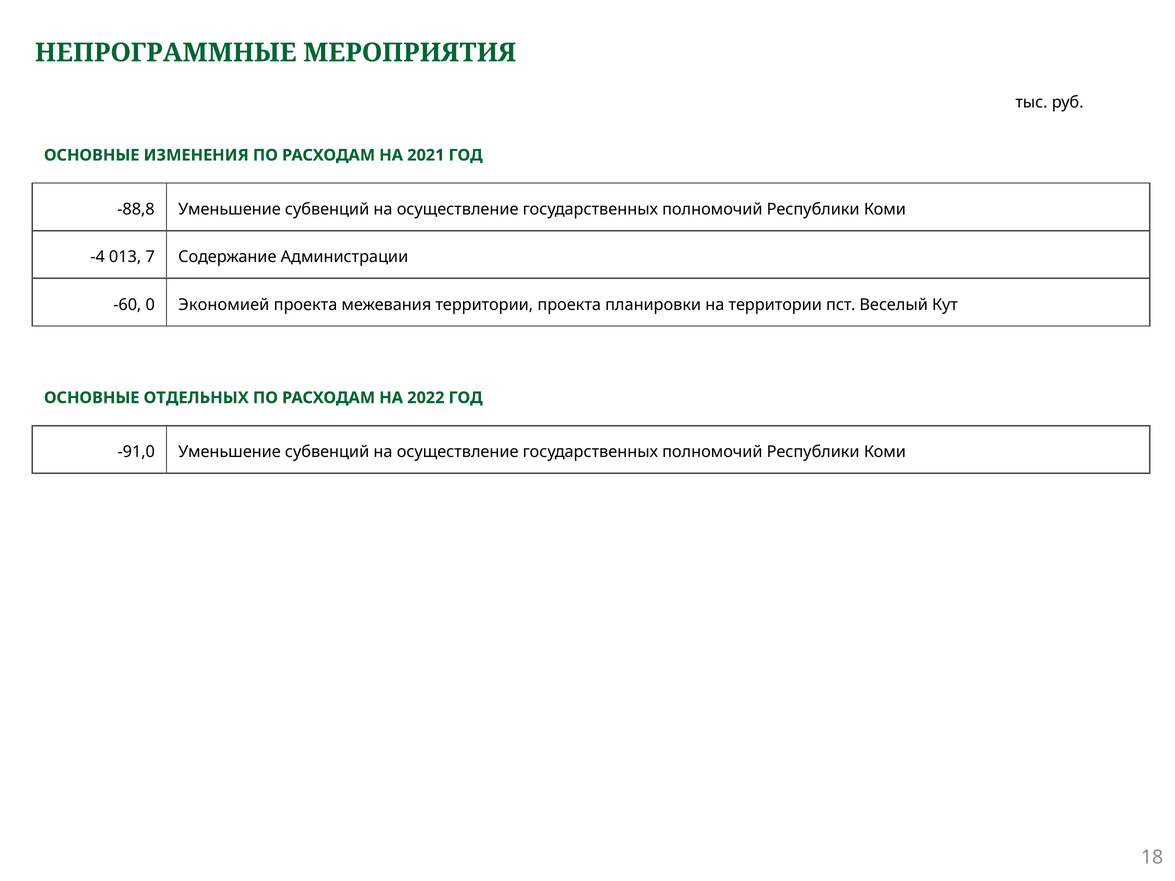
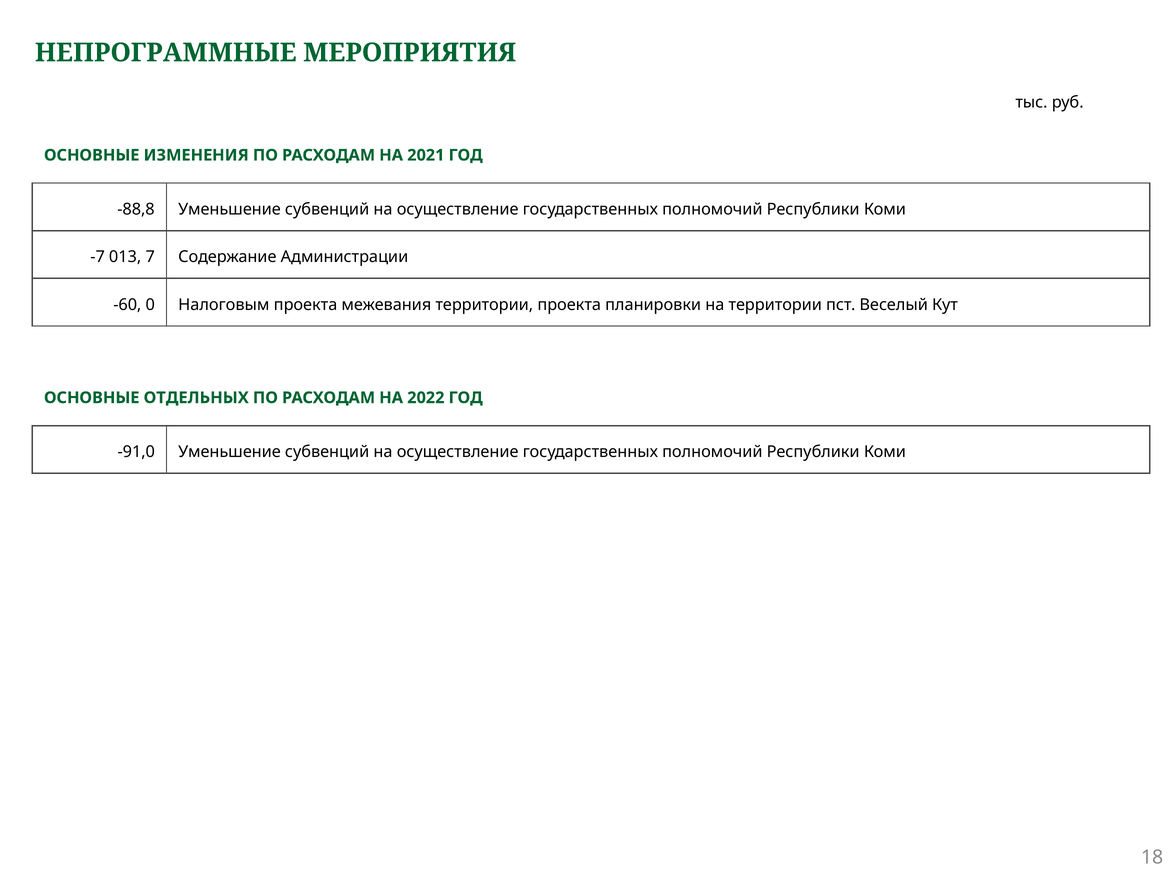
-4: -4 -> -7 (98, 257)
Экономией: Экономией -> Налоговым (224, 305)
